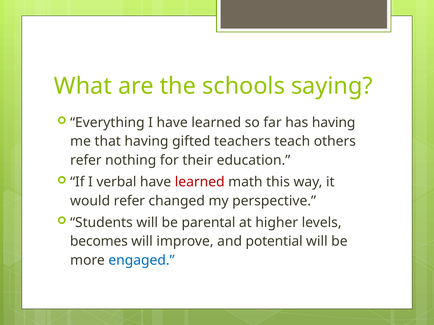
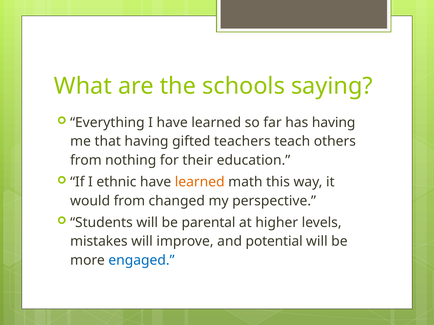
refer: refer -> from (86, 160)
verbal: verbal -> ethnic (116, 182)
learned colour: red -> orange (200, 182)
would refer: refer -> from (129, 201)
becomes: becomes -> mistakes (99, 242)
